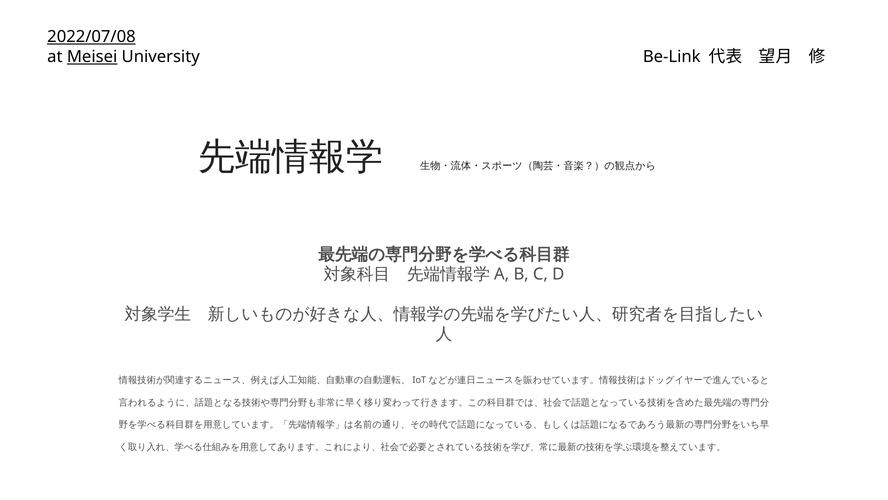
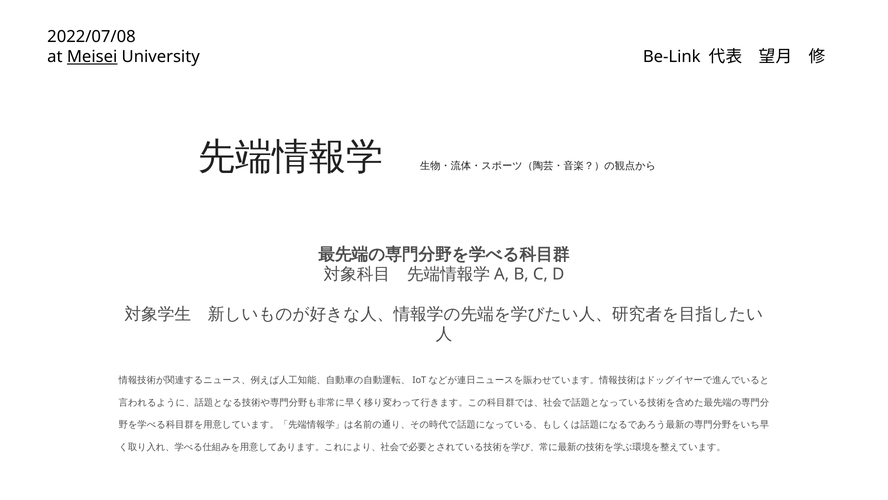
2022/07/08 underline: present -> none (91, 37)
